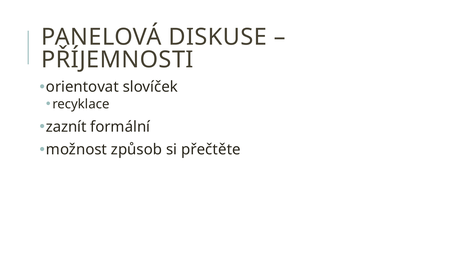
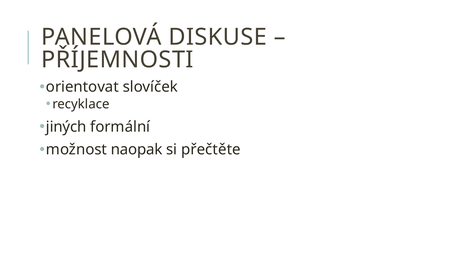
zaznít: zaznít -> jiných (66, 127)
způsob: způsob -> naopak (137, 150)
